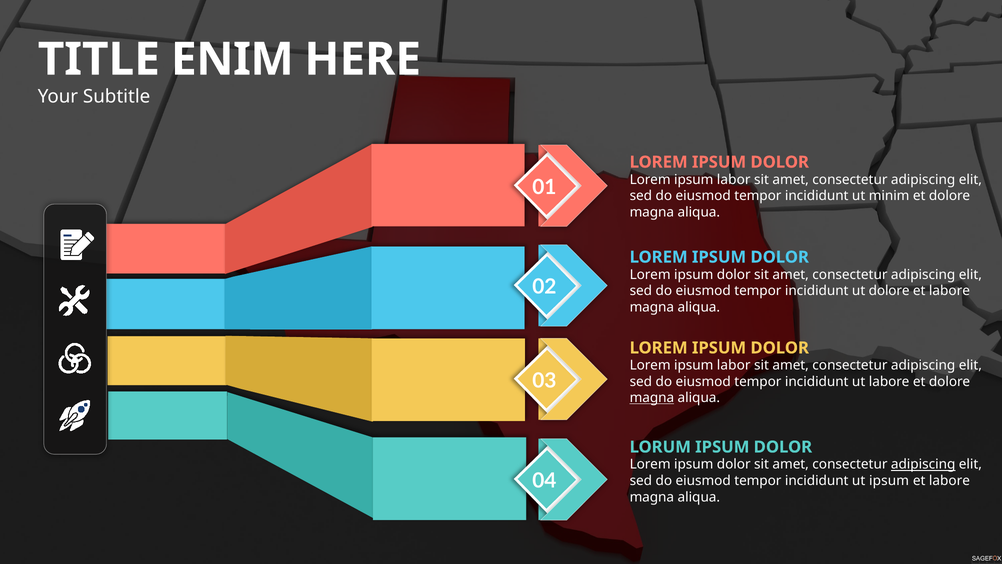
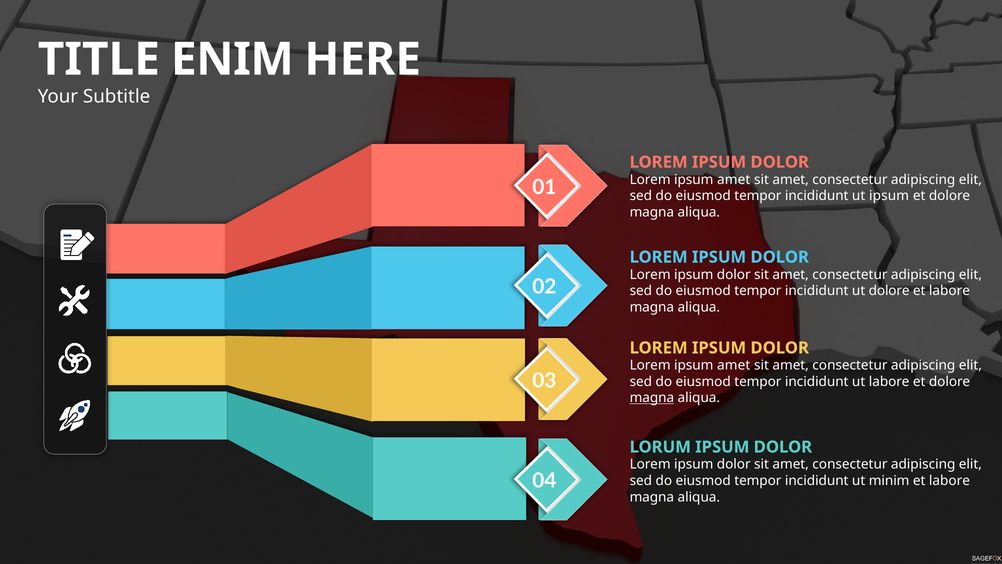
labor: labor -> amet (734, 179)
ut minim: minim -> ipsum (889, 196)
labor: labor -> amet (734, 365)
adipiscing underline: present -> none (923, 464)
ut ipsum: ipsum -> minim (889, 480)
